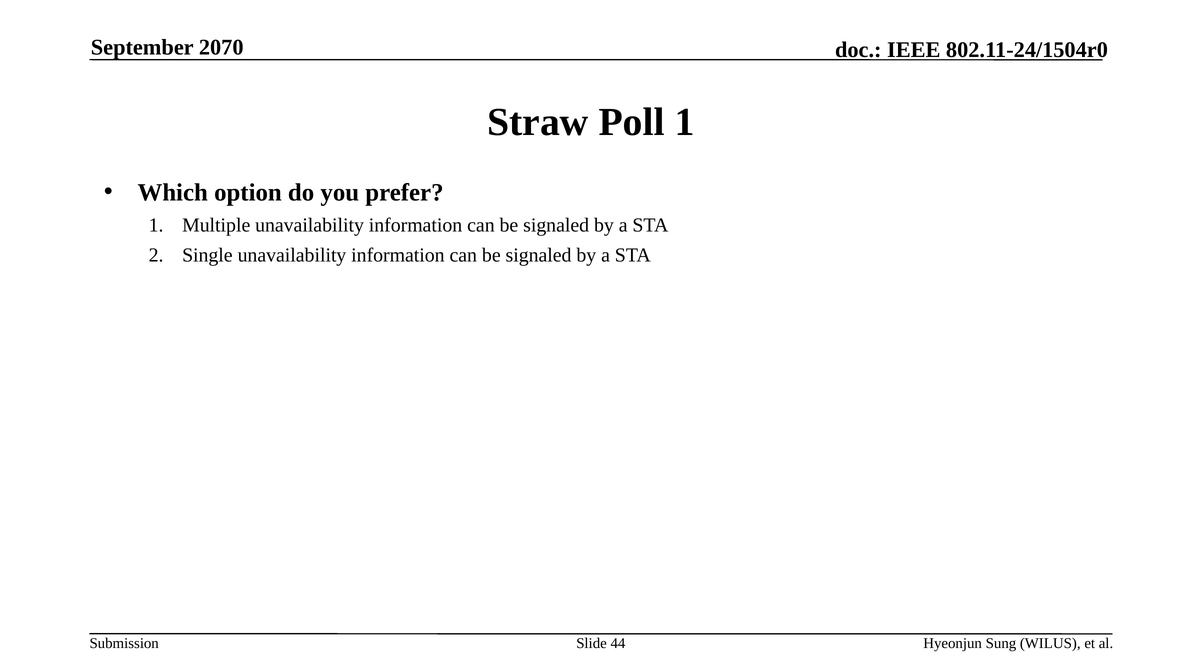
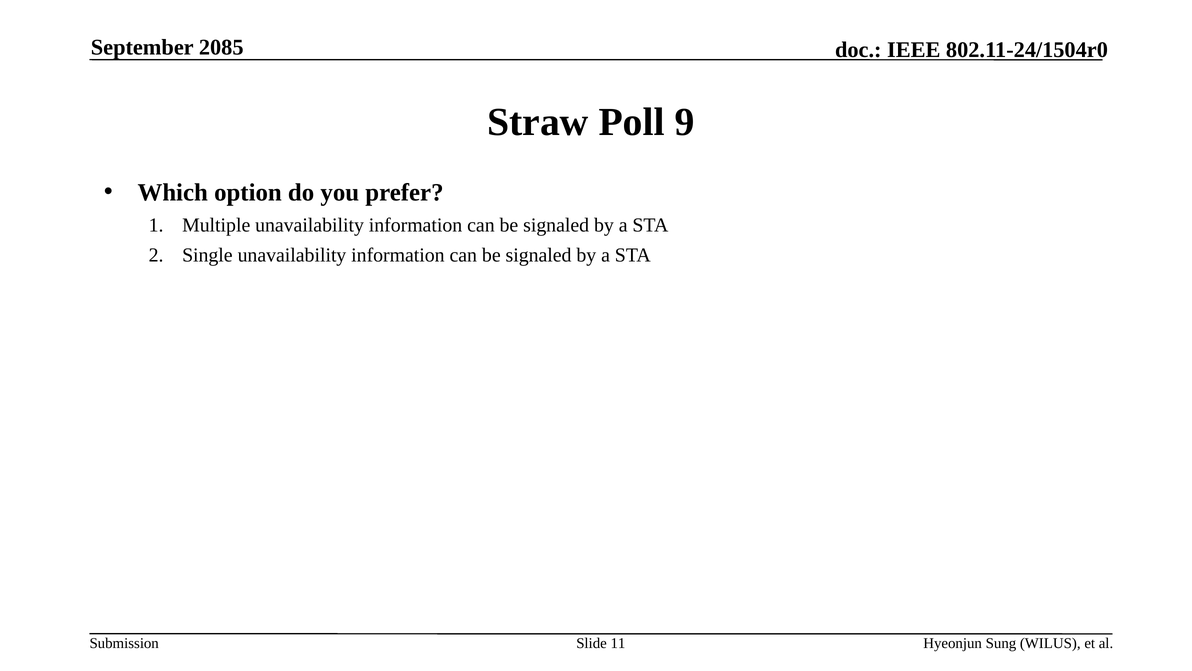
2070: 2070 -> 2085 (221, 47)
Poll 1: 1 -> 9 (685, 122)
44: 44 -> 11 (618, 643)
